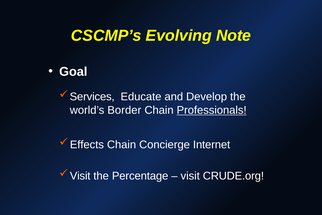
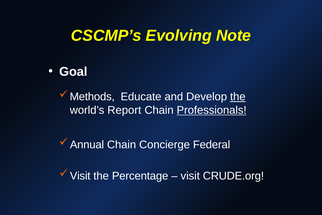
Services: Services -> Methods (92, 97)
the underline: none -> present (238, 97)
Border: Border -> Report (124, 110)
Effects: Effects -> Annual (87, 144)
Internet: Internet -> Federal (212, 144)
